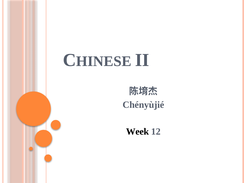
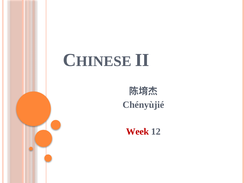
Week colour: black -> red (137, 132)
